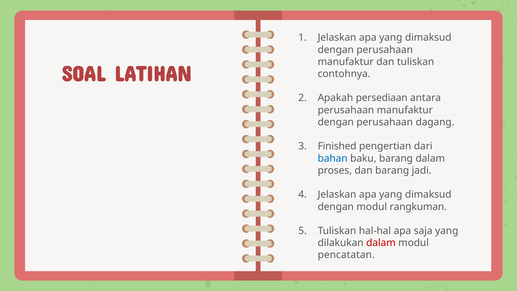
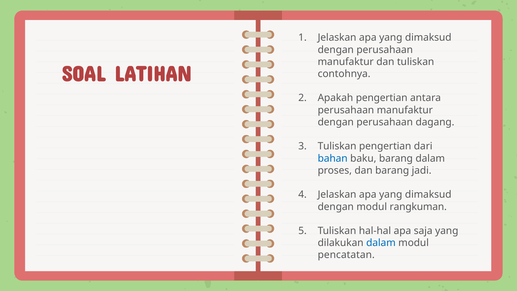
Apakah persediaan: persediaan -> pengertian (382, 98)
Finished: Finished -> Tuliskan (337, 146)
dalam colour: red -> blue (381, 243)
